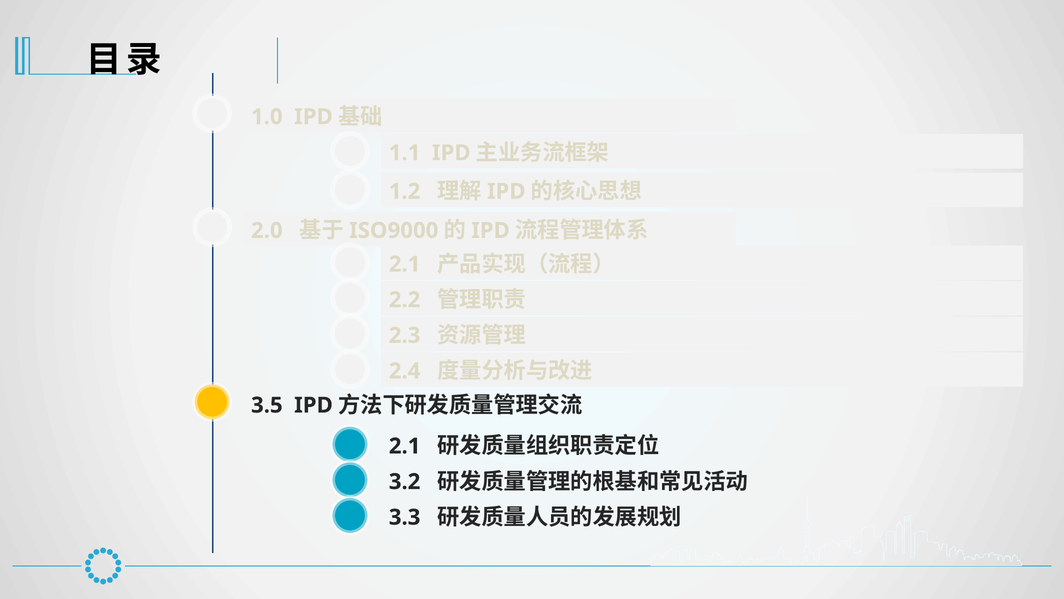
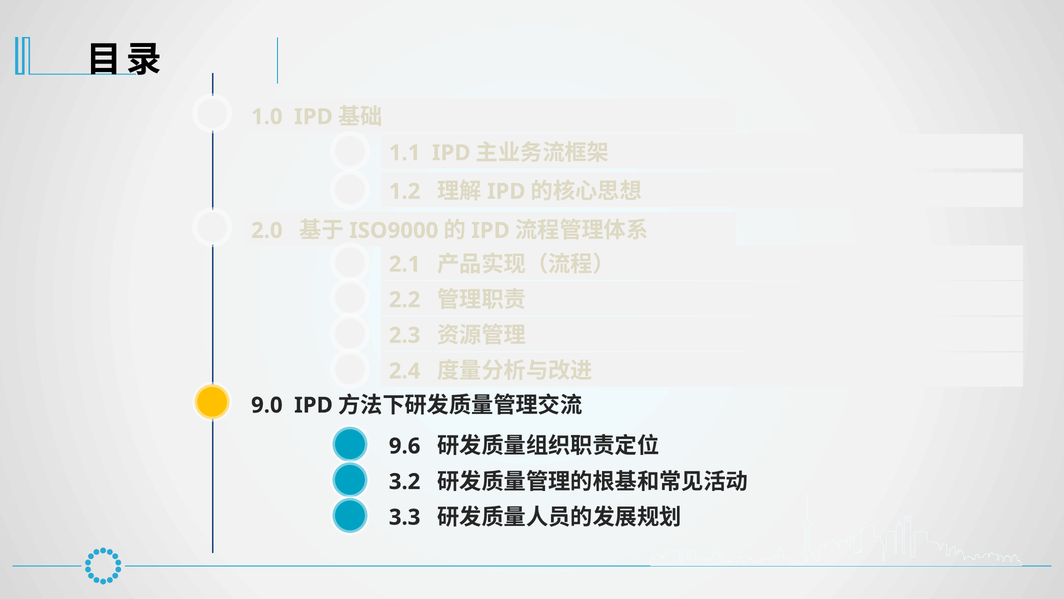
3.5: 3.5 -> 9.0 (267, 405)
2.1: 2.1 -> 9.6 (405, 446)
